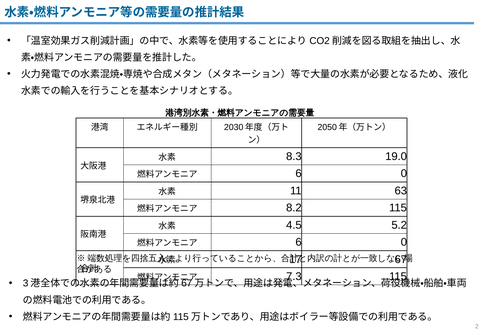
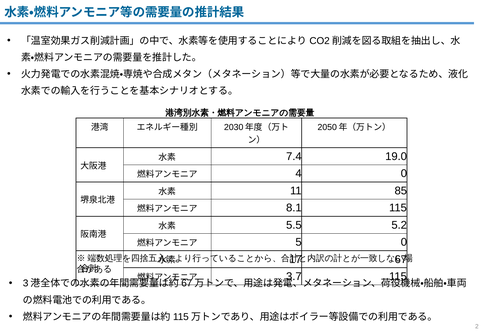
8.3: 8.3 -> 7.4 (294, 156)
6: 6 -> 4 (299, 173)
63: 63 -> 85 (401, 190)
8.2: 8.2 -> 8.1 (294, 208)
4.5: 4.5 -> 5.5 (294, 225)
6: 6 -> 5 (299, 242)
7.3: 7.3 -> 3.7 (294, 276)
